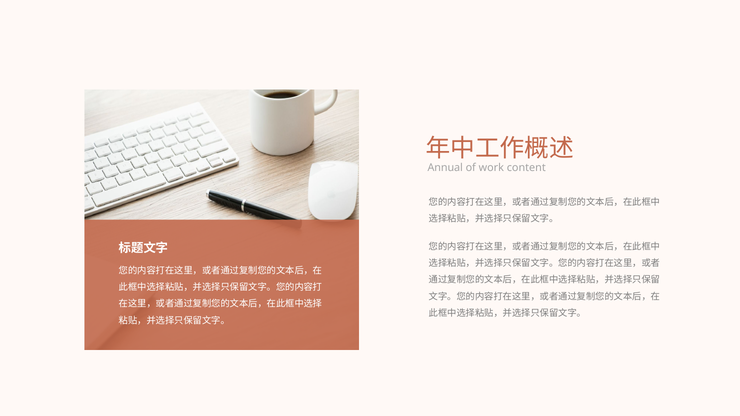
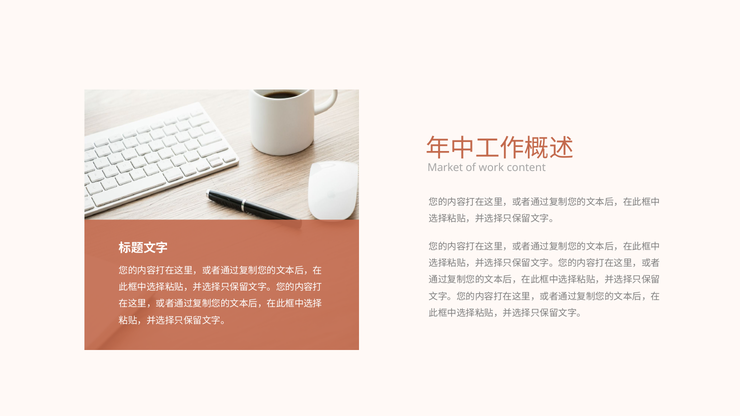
Annual: Annual -> Market (445, 168)
